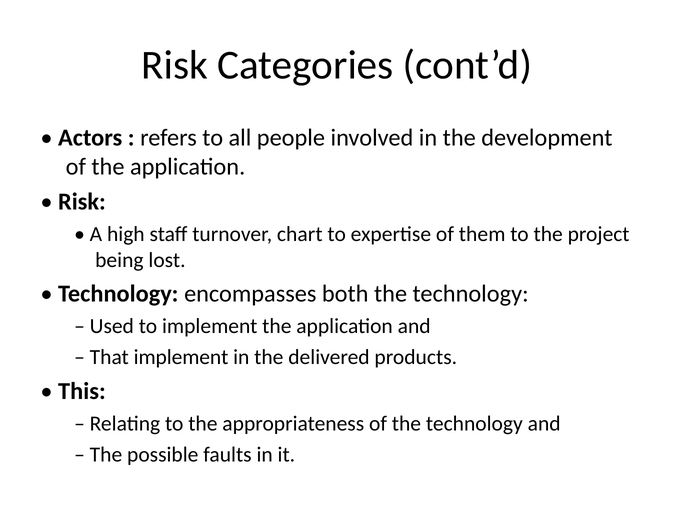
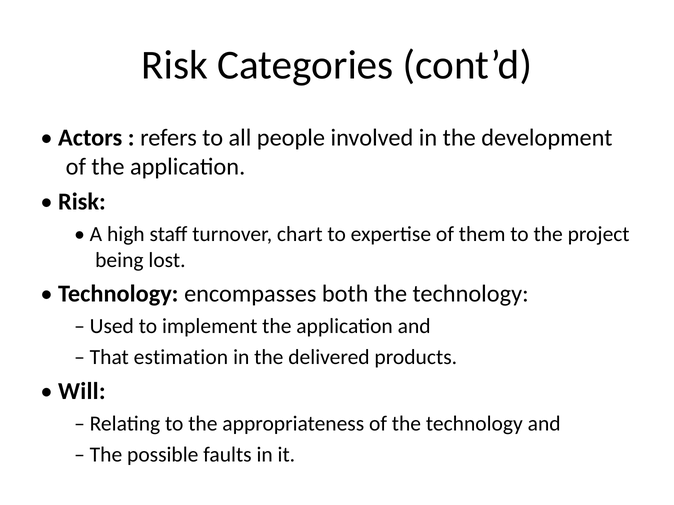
That implement: implement -> estimation (181, 358)
This: This -> Will (82, 391)
